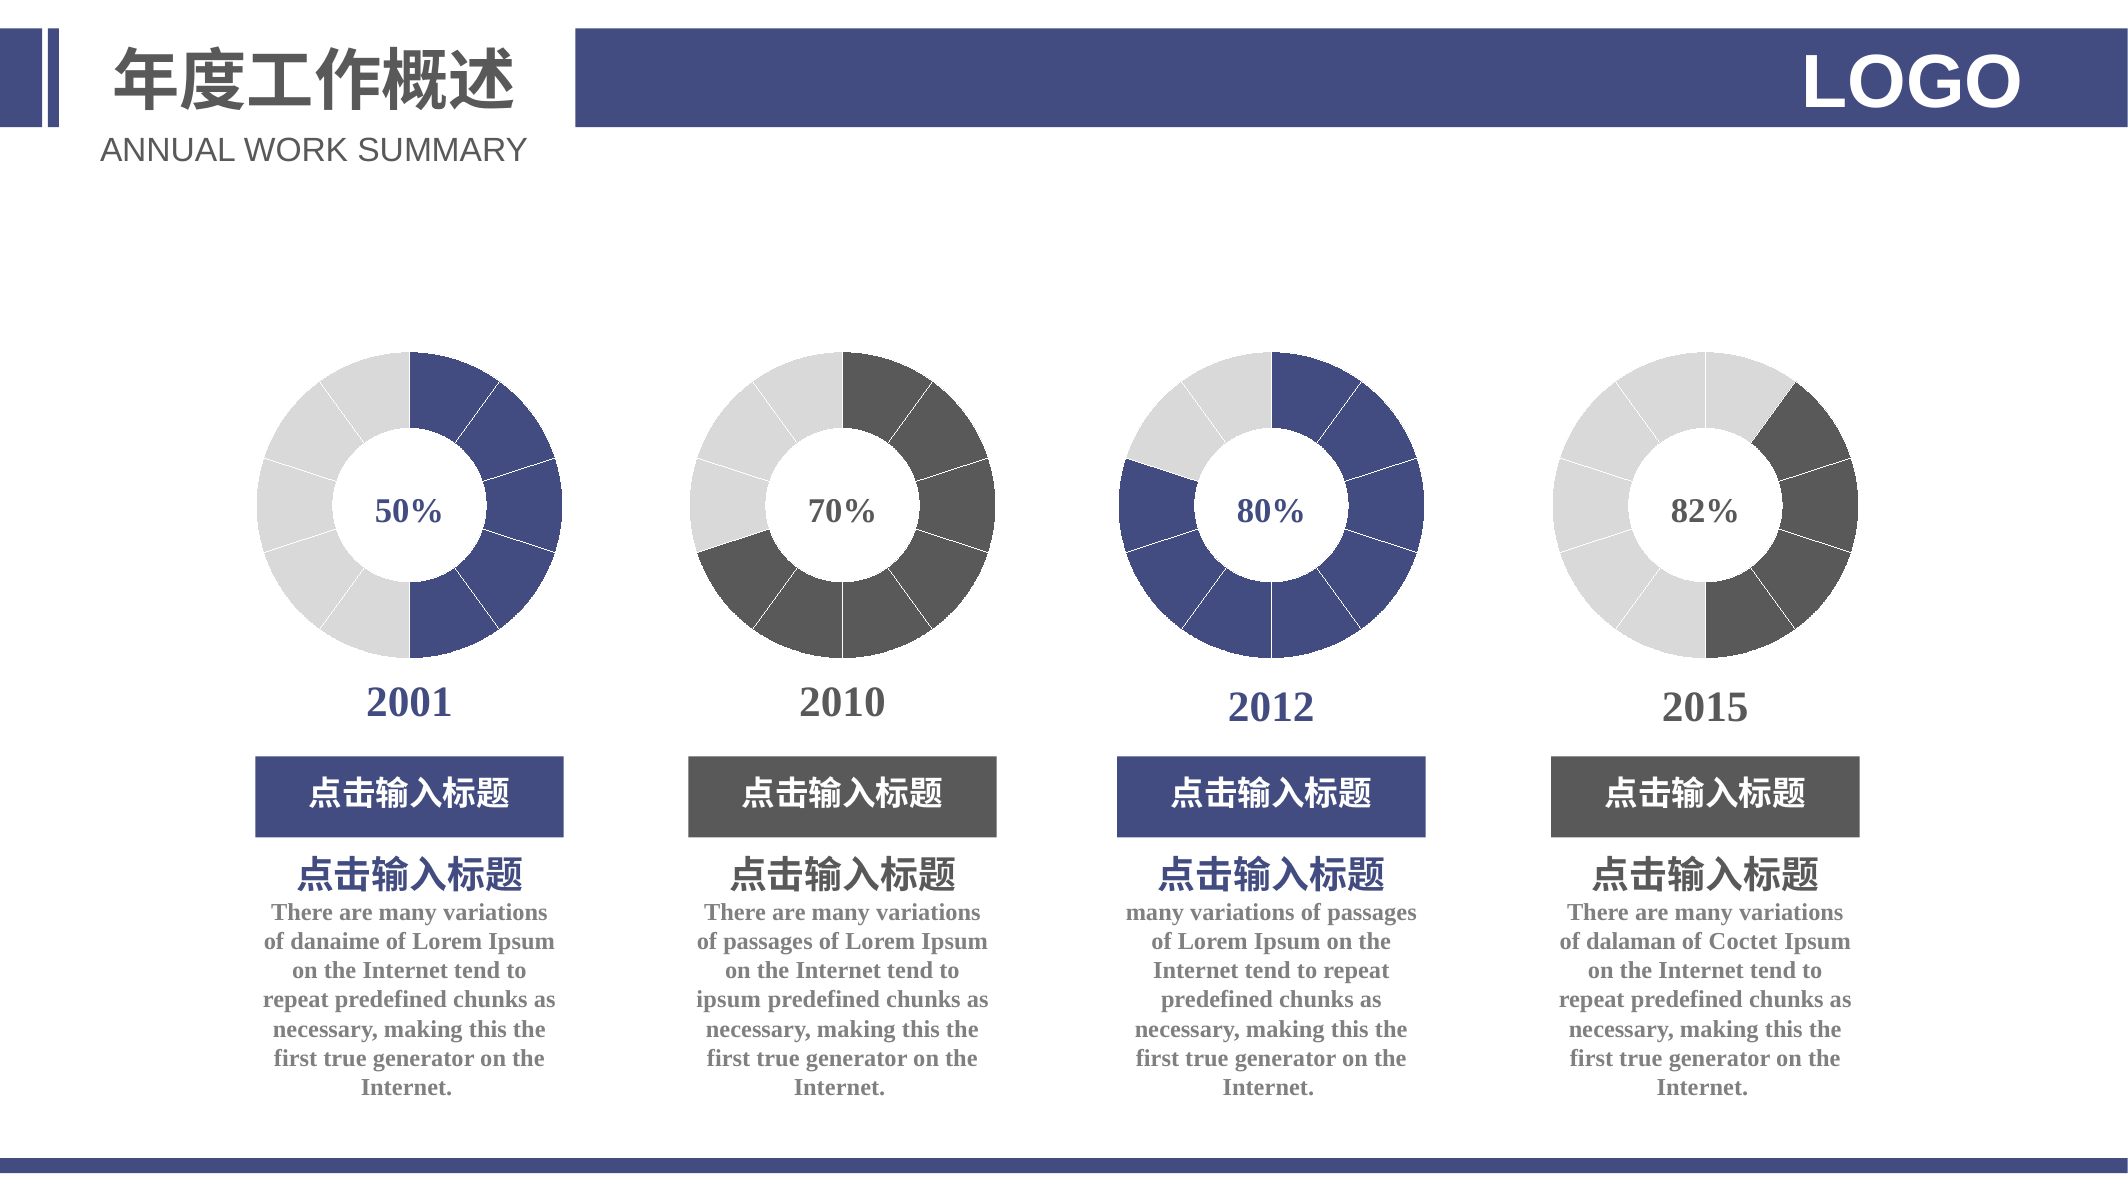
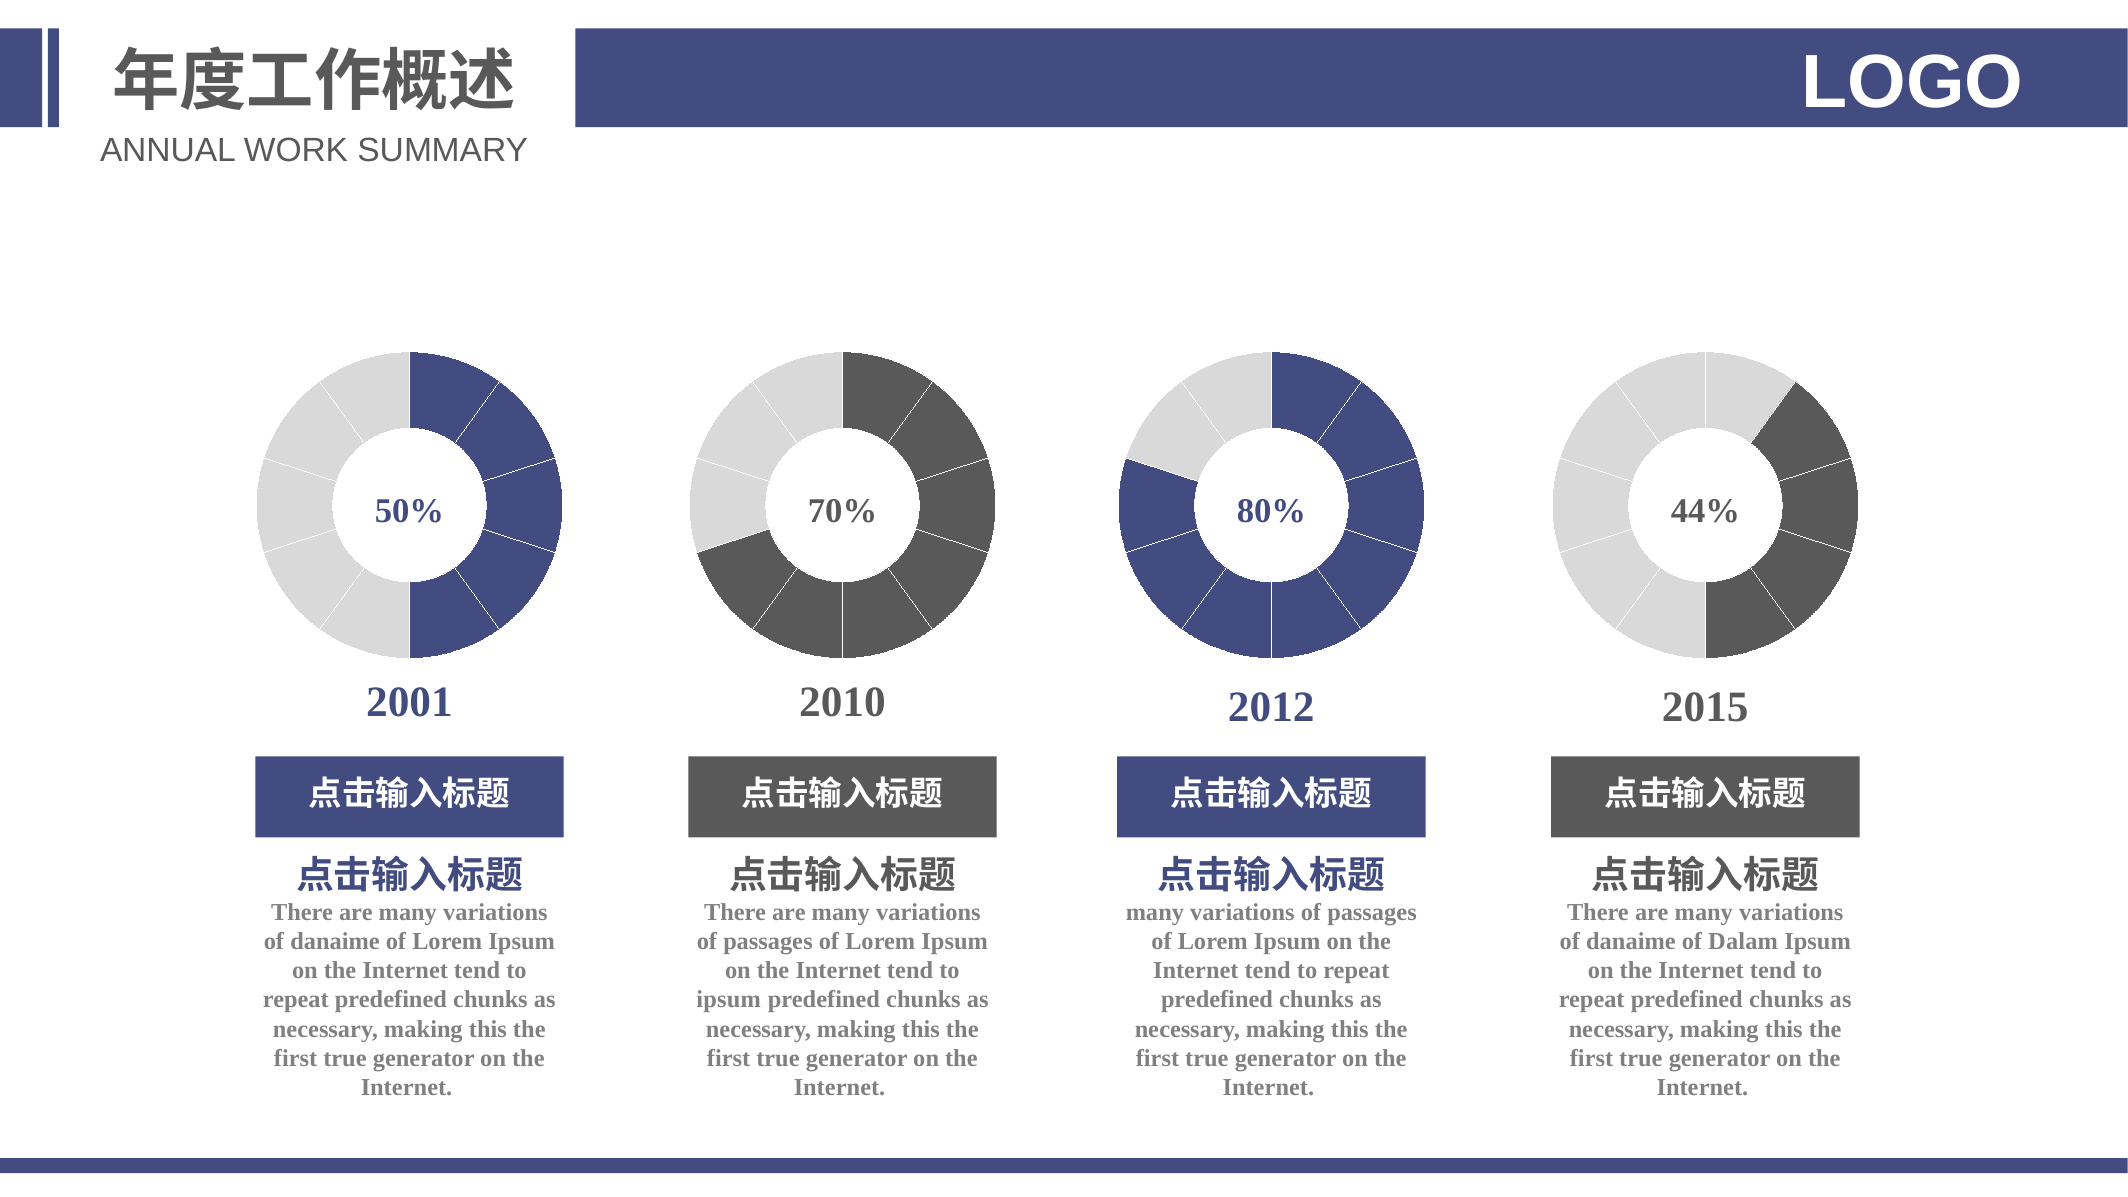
82%: 82% -> 44% (1706, 512)
dalaman: dalaman -> danaime (1631, 941)
Coctet: Coctet -> Dalam (1743, 941)
